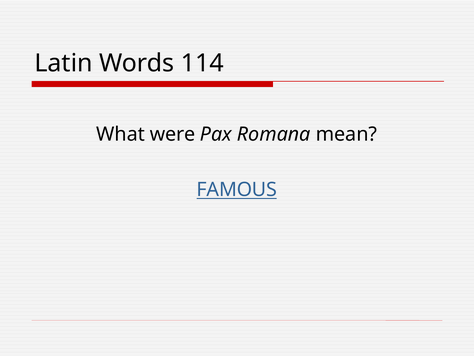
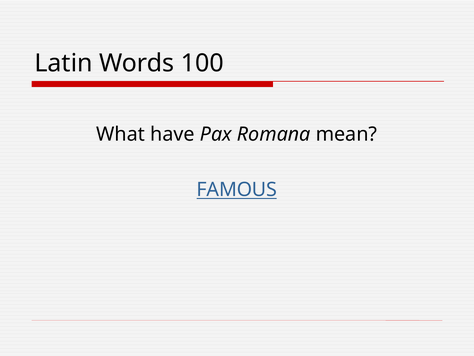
114: 114 -> 100 (202, 63)
were: were -> have (172, 134)
